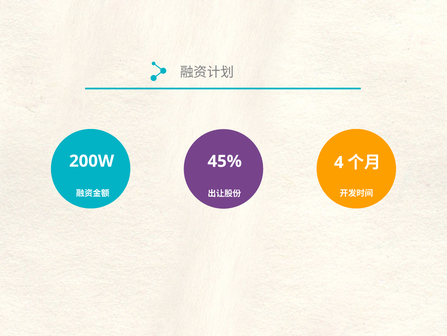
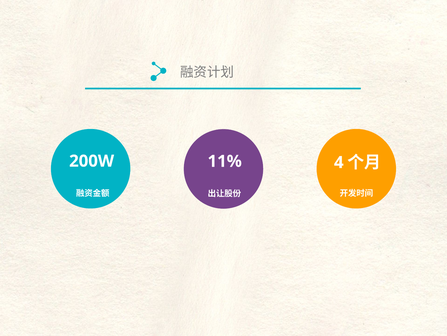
45%: 45% -> 11% (225, 161)
